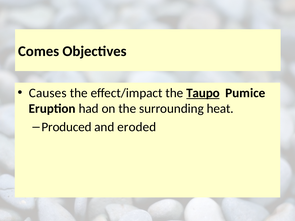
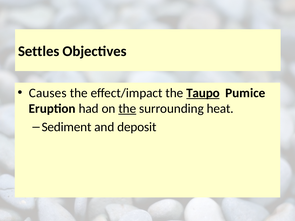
Comes: Comes -> Settles (39, 51)
the underline: none -> present (127, 109)
Produced: Produced -> Sediment (67, 127)
eroded: eroded -> deposit (137, 127)
